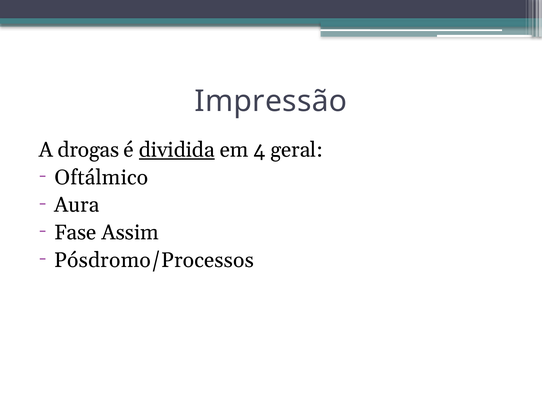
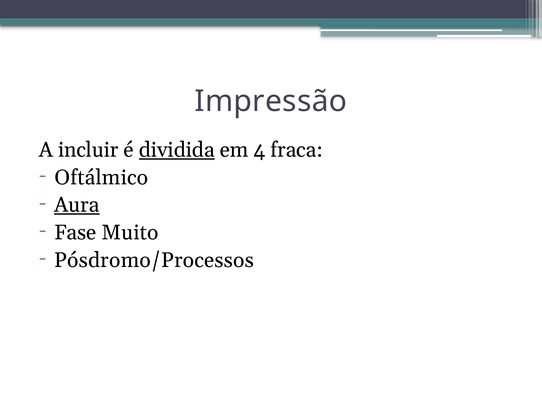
drogas: drogas -> incluir (88, 150)
geral: geral -> fraca (297, 150)
Aura underline: none -> present (77, 205)
Assim: Assim -> Muito (130, 233)
